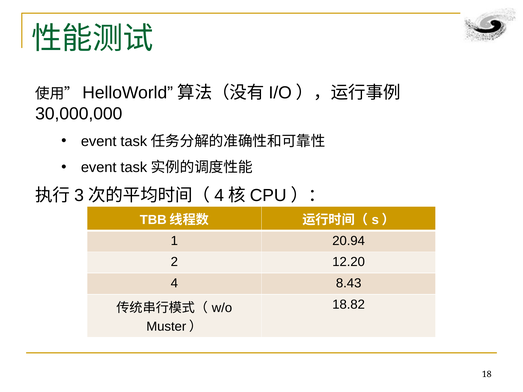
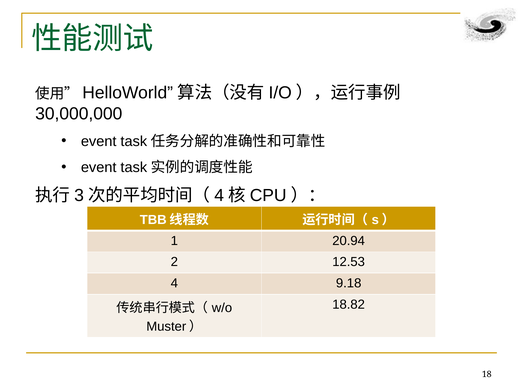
12.20: 12.20 -> 12.53 (349, 262)
8.43: 8.43 -> 9.18 (349, 283)
